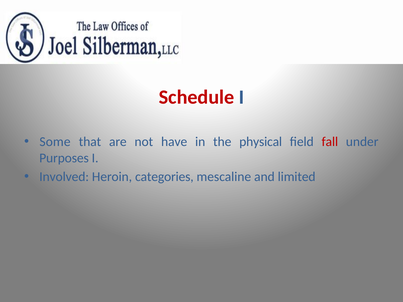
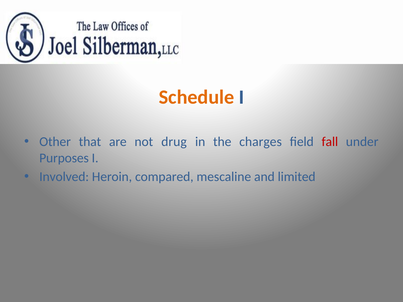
Schedule colour: red -> orange (197, 97)
Some: Some -> Other (55, 142)
have: have -> drug (174, 142)
physical: physical -> charges (261, 142)
categories: categories -> compared (164, 177)
